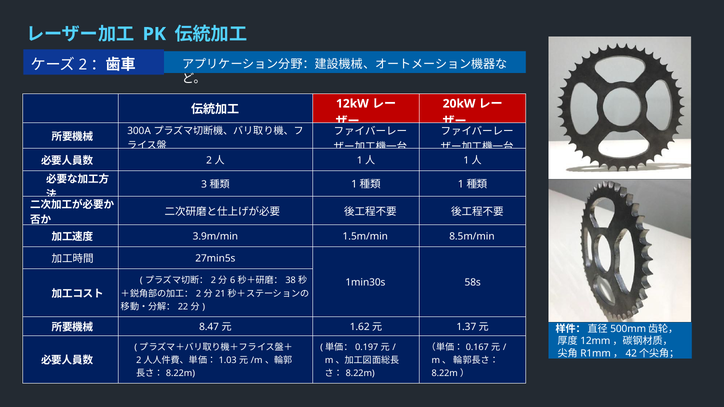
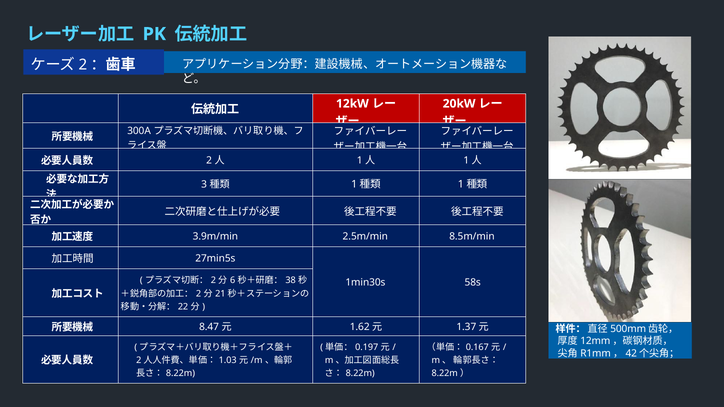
1.5m/min: 1.5m/min -> 2.5m/min (365, 237)
